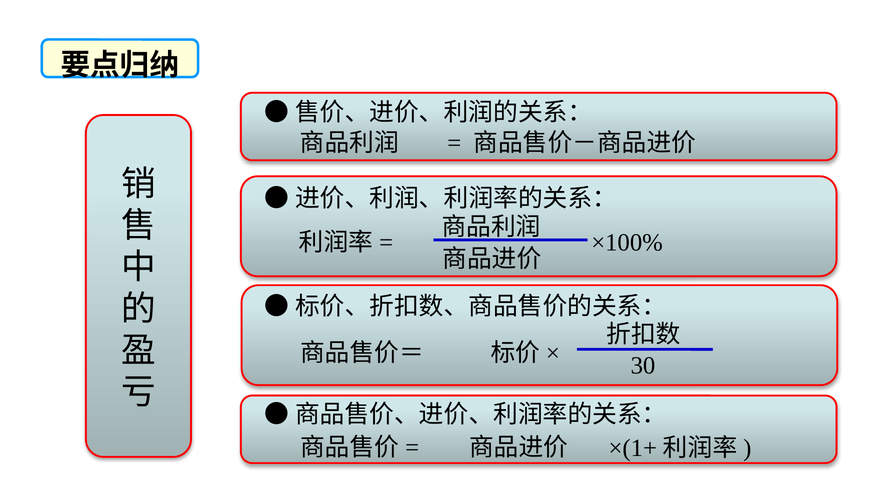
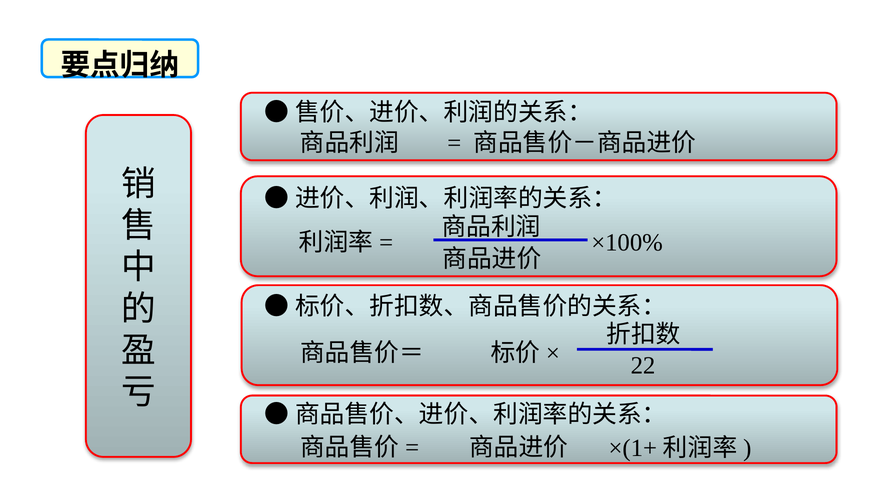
30: 30 -> 22 (643, 365)
